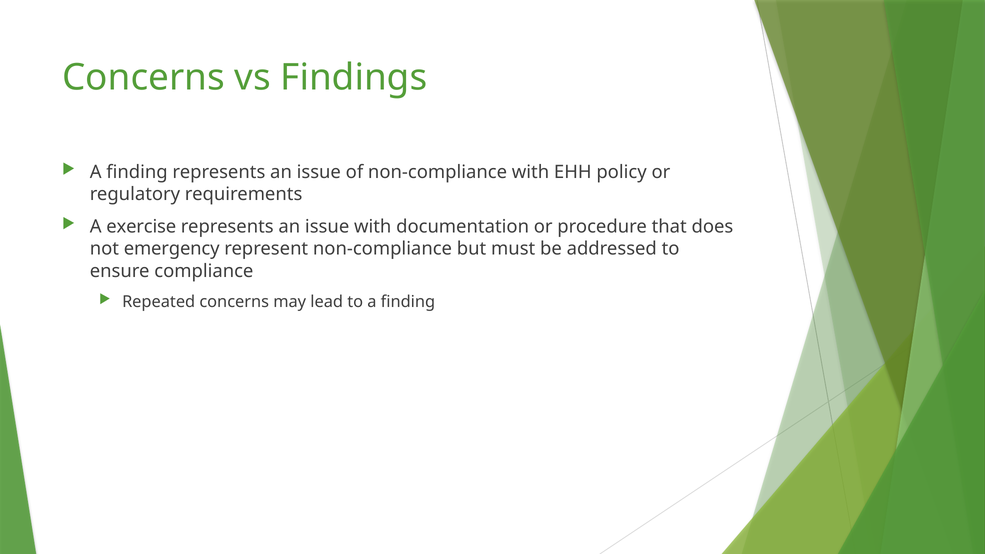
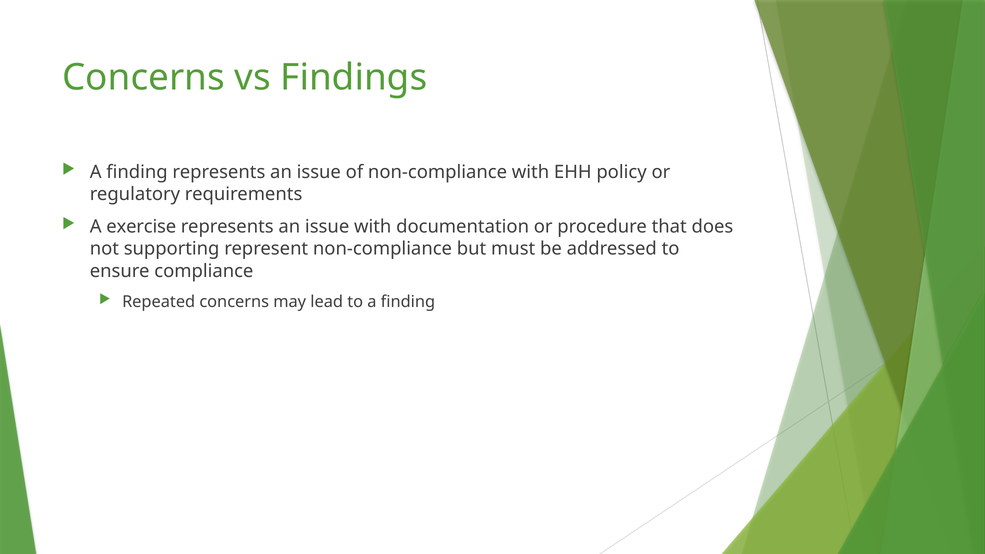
emergency: emergency -> supporting (172, 249)
